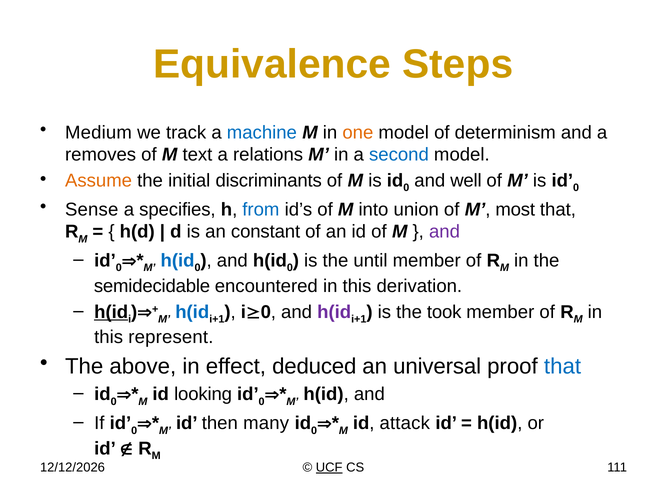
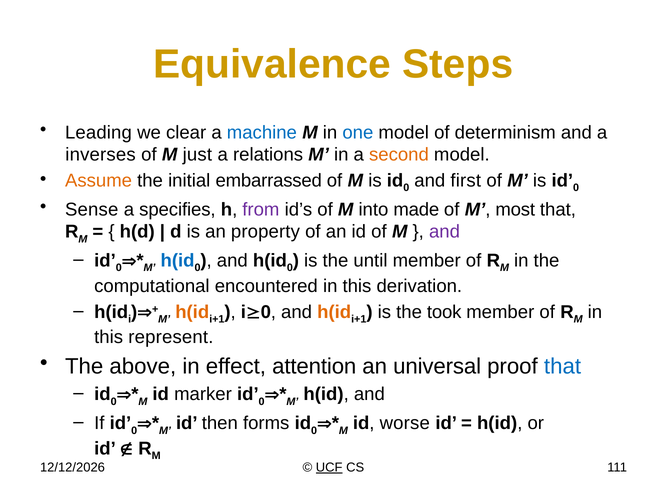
Medium: Medium -> Leading (98, 132)
track: track -> clear (186, 132)
one colour: orange -> blue (358, 132)
removes: removes -> inverses (100, 155)
text: text -> just (197, 155)
second colour: blue -> orange (399, 155)
discriminants: discriminants -> embarrassed (269, 181)
well: well -> first (466, 181)
from colour: blue -> purple (261, 210)
union: union -> made (416, 210)
constant: constant -> property (265, 232)
semidecidable: semidecidable -> computational (152, 286)
h(id underline: present -> none (111, 312)
h(id colour: blue -> orange (192, 312)
h(id colour: purple -> orange (334, 312)
deduced: deduced -> attention (314, 367)
looking: looking -> marker (203, 394)
many: many -> forms (266, 423)
attack: attack -> worse (405, 423)
